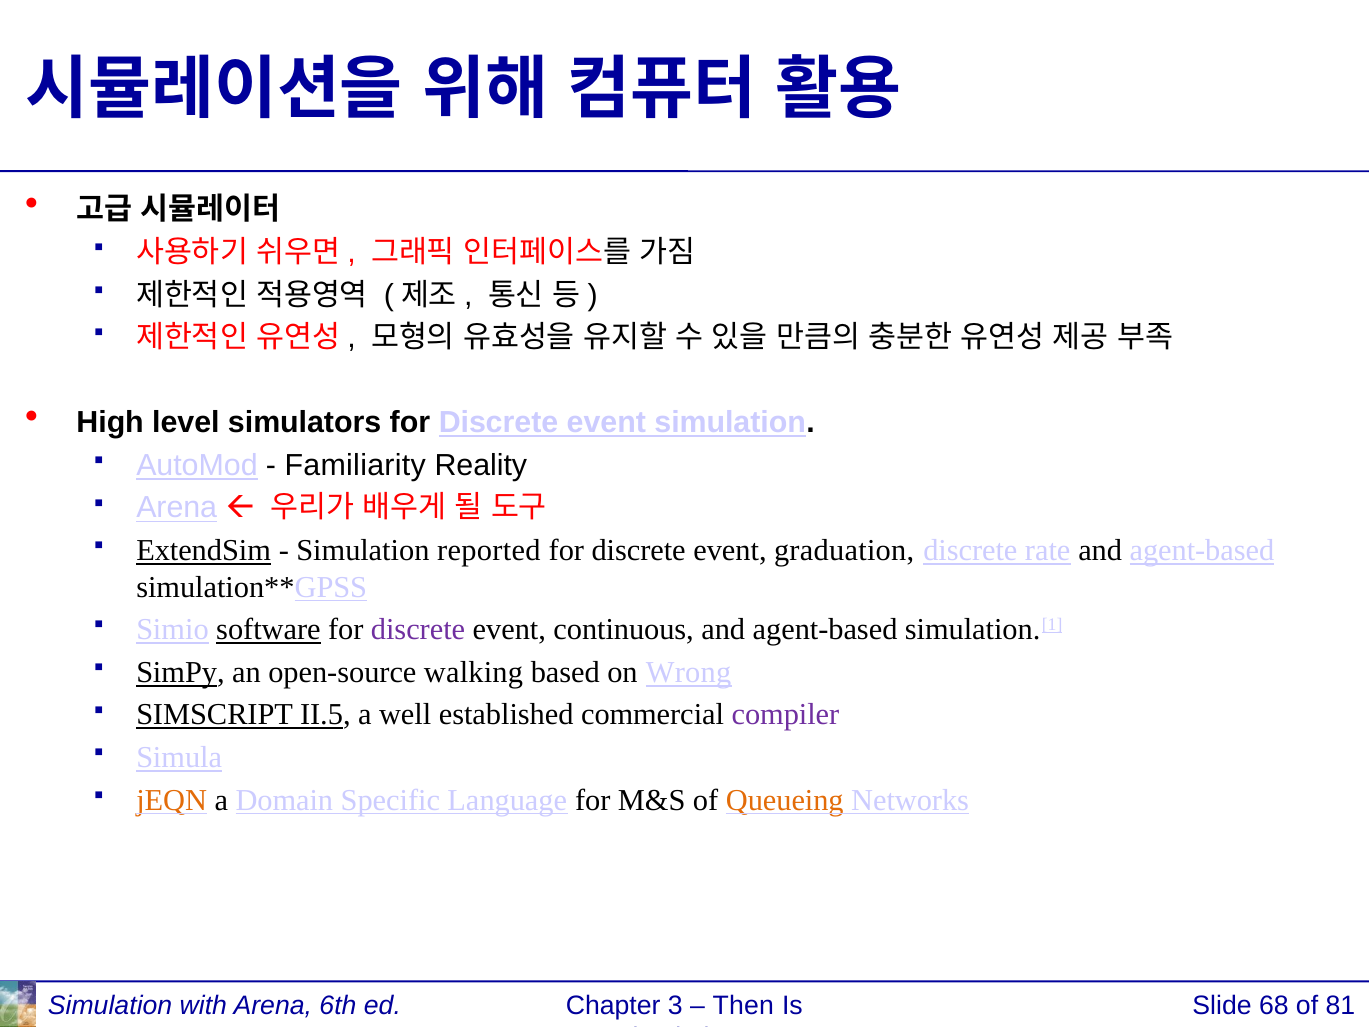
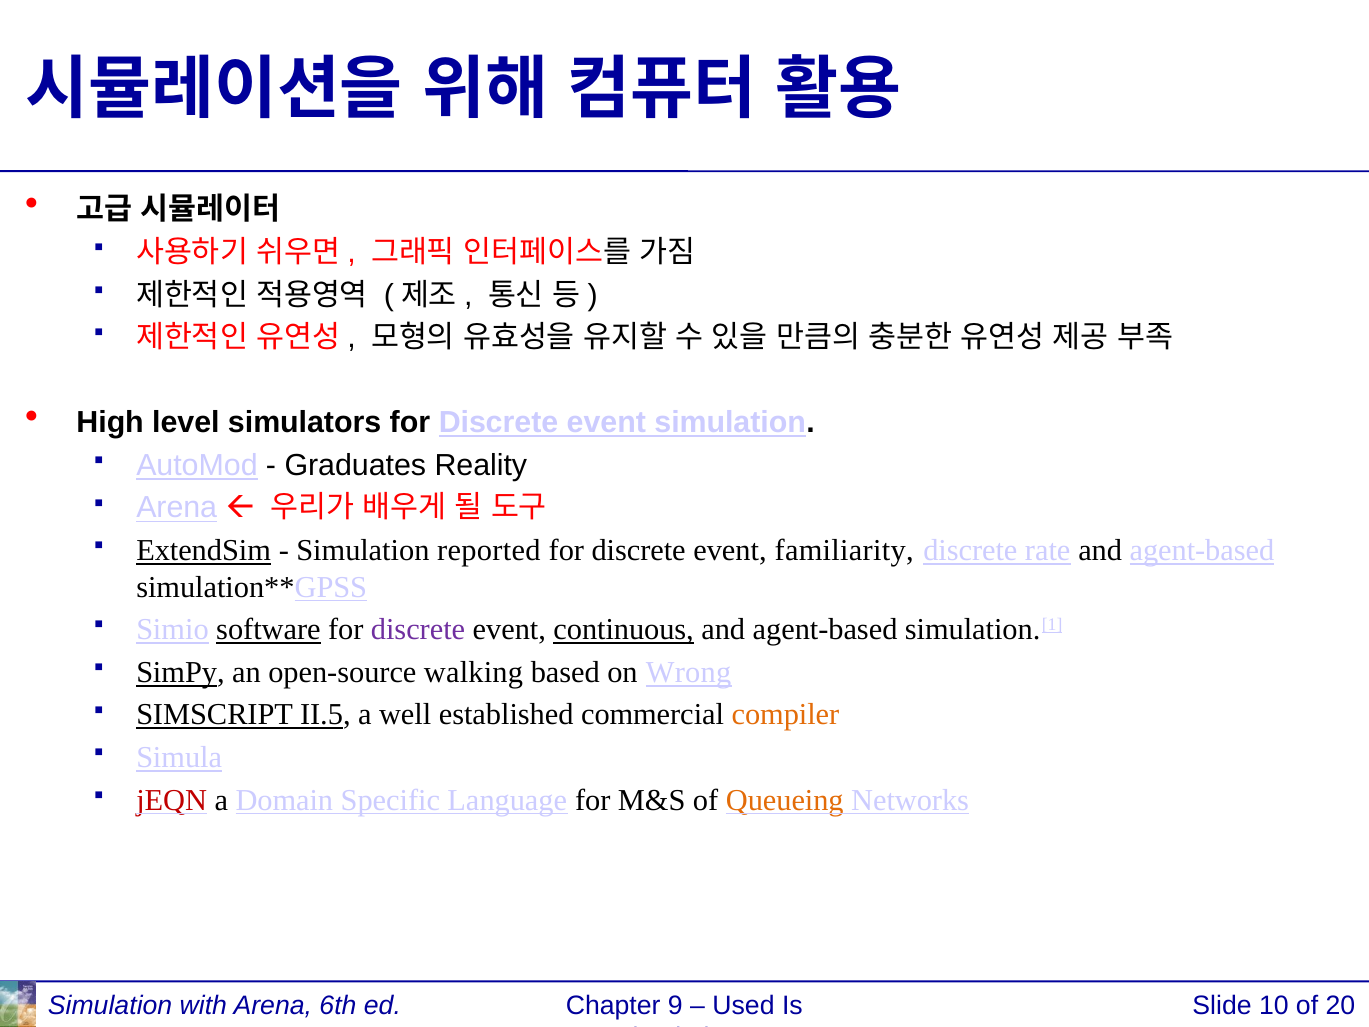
Familiarity: Familiarity -> Graduates (355, 465)
graduation: graduation -> familiarity (844, 550)
continuous underline: none -> present (624, 629)
compiler colour: purple -> orange (785, 715)
jEQN colour: orange -> red (172, 800)
3: 3 -> 9 (675, 1006)
Then: Then -> Used (743, 1006)
68: 68 -> 10 (1274, 1006)
81: 81 -> 20 (1340, 1006)
